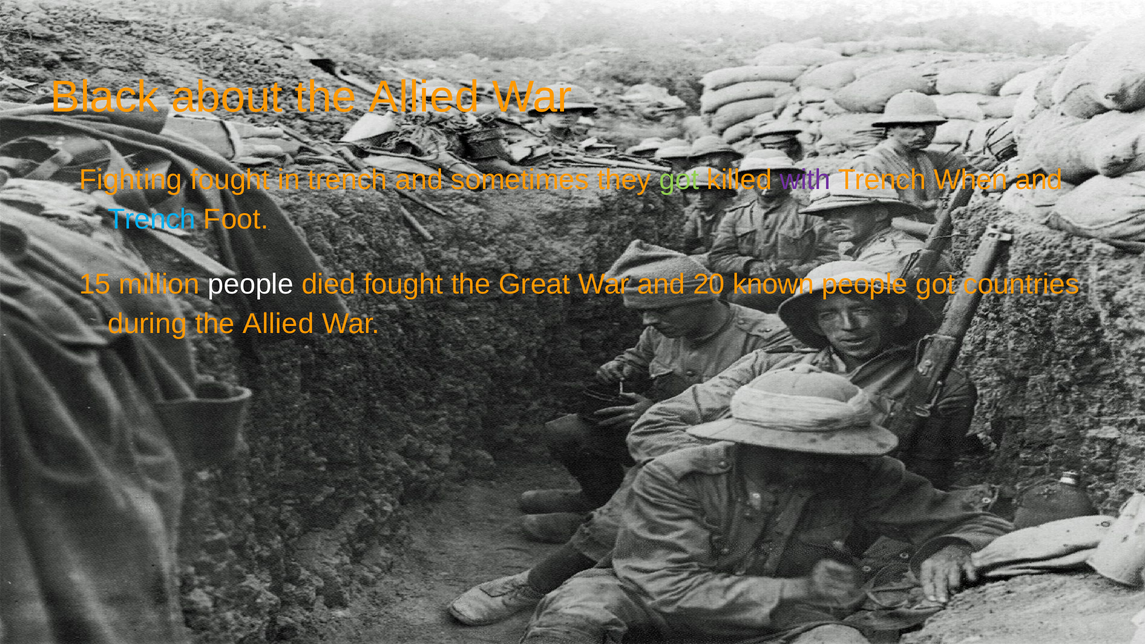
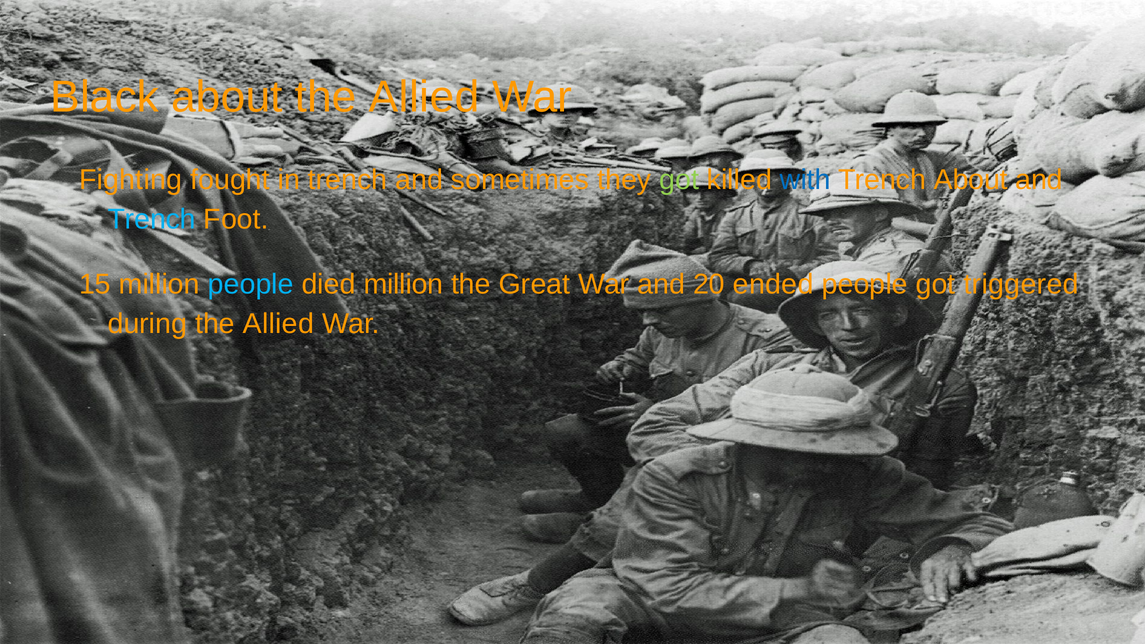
with colour: purple -> blue (805, 180)
Trench When: When -> About (971, 180)
people colour: white -> light blue (251, 284)
died fought: fought -> million (403, 284)
known: known -> ended (773, 284)
countries: countries -> triggered (1021, 284)
